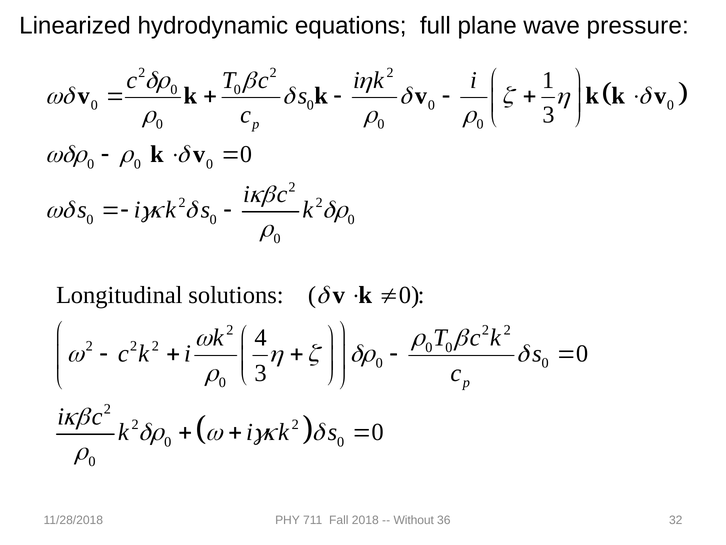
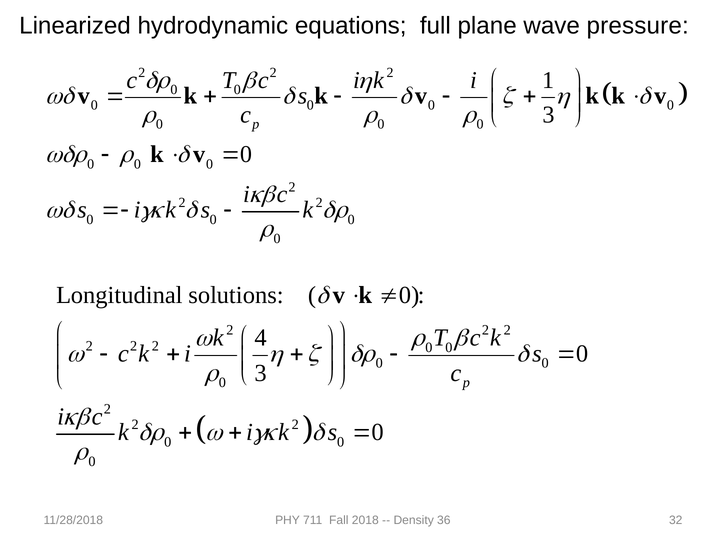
Without: Without -> Density (414, 520)
